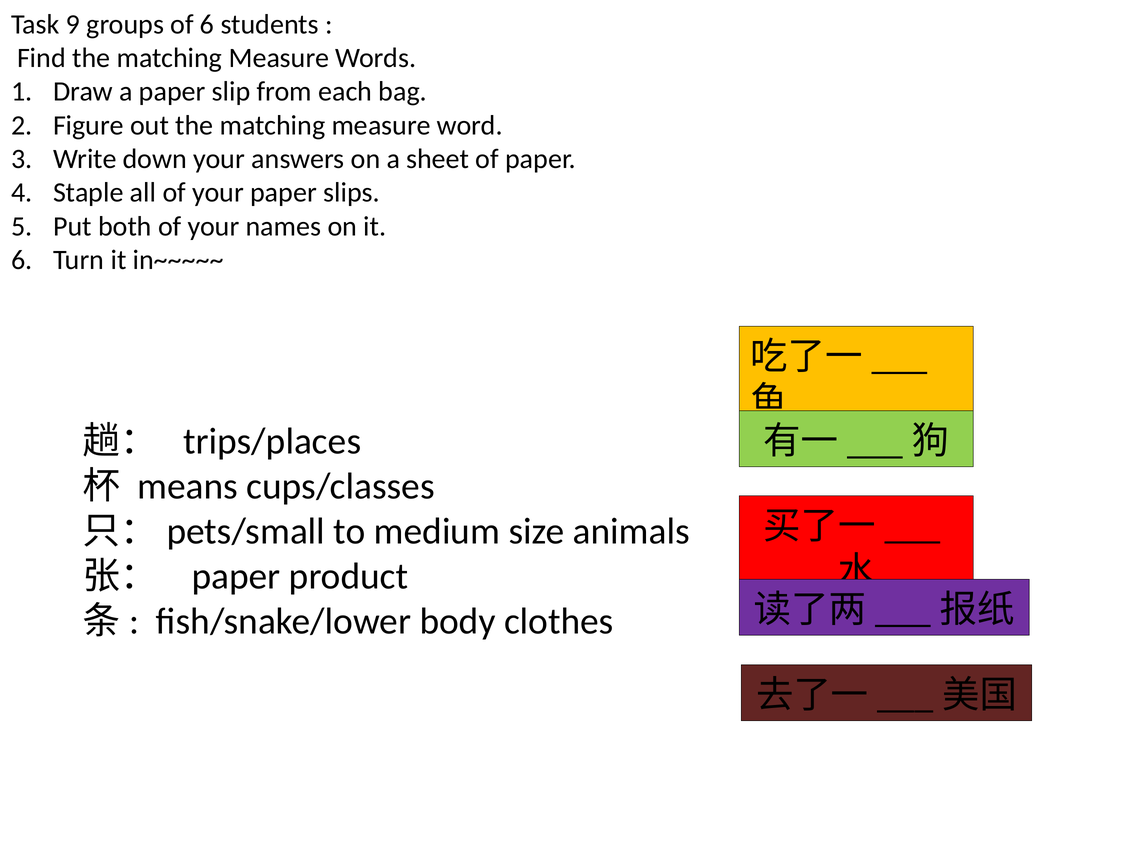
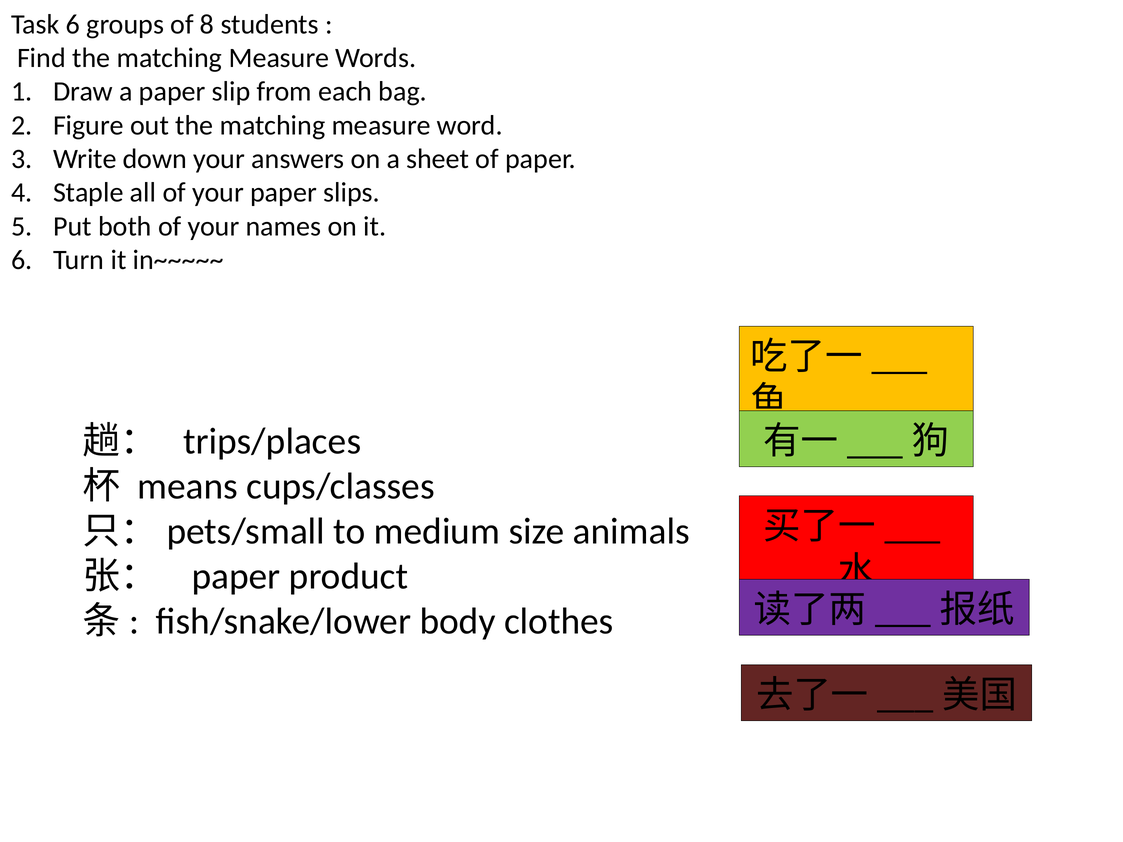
Task 9: 9 -> 6 (73, 24)
of 6: 6 -> 8 (207, 24)
